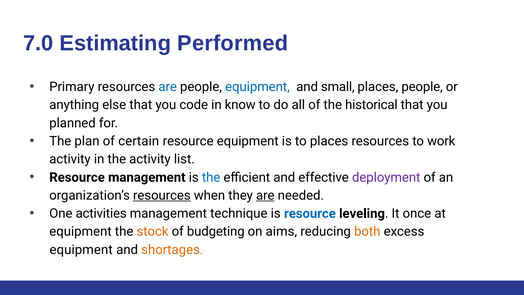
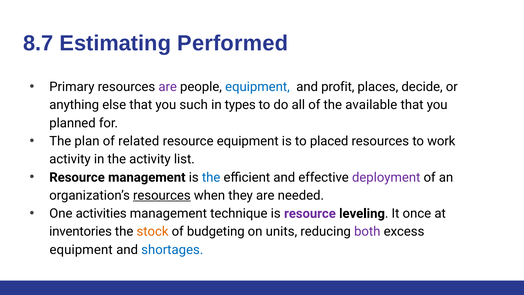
7.0: 7.0 -> 8.7 (38, 43)
are colour: blue -> purple (168, 87)
small: small -> profit (338, 87)
places people: people -> decide (422, 87)
code: code -> such (194, 105)
know: know -> types (240, 105)
historical: historical -> available (371, 105)
certain: certain -> related (139, 141)
to places: places -> placed (329, 141)
are underline: present -> none (265, 195)
resource colour: blue -> purple (310, 213)
equipment: equipment -> inventories (81, 231)
aims: aims -> units (281, 231)
both colour: orange -> purple (367, 231)
shortages colour: orange -> blue (172, 249)
